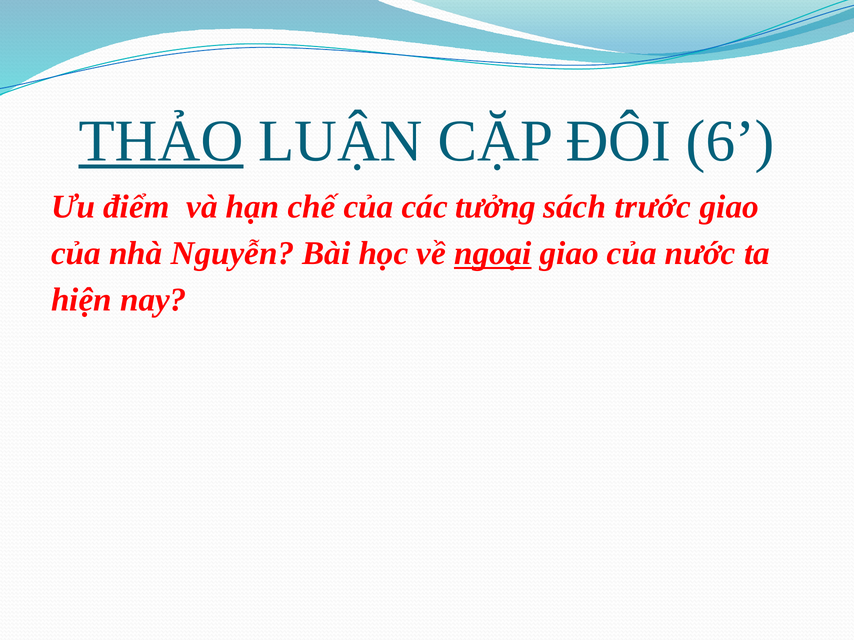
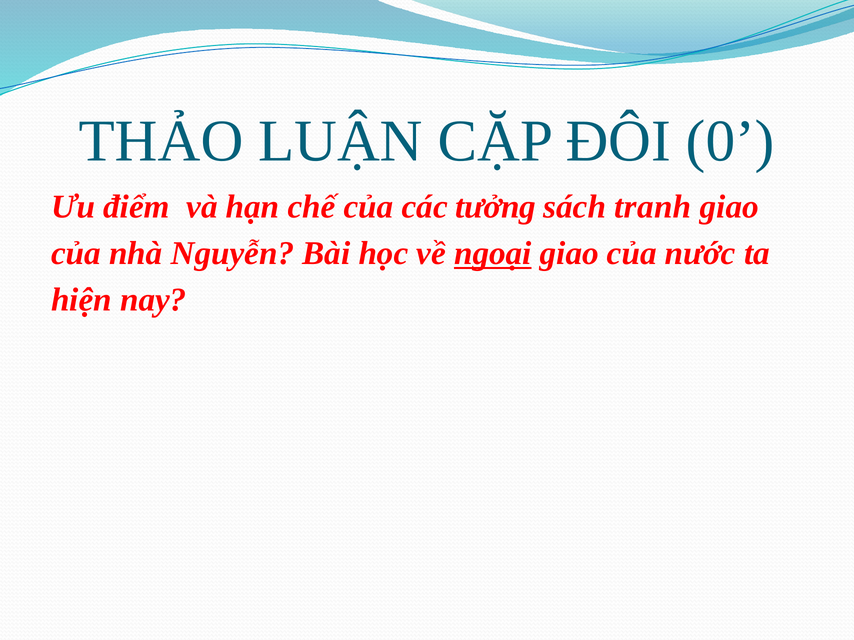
THẢO underline: present -> none (161, 141)
6: 6 -> 0 (730, 141)
trước: trước -> tranh (653, 207)
